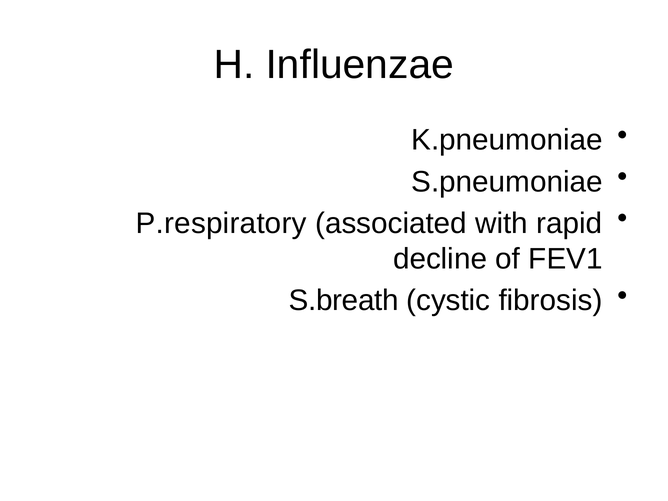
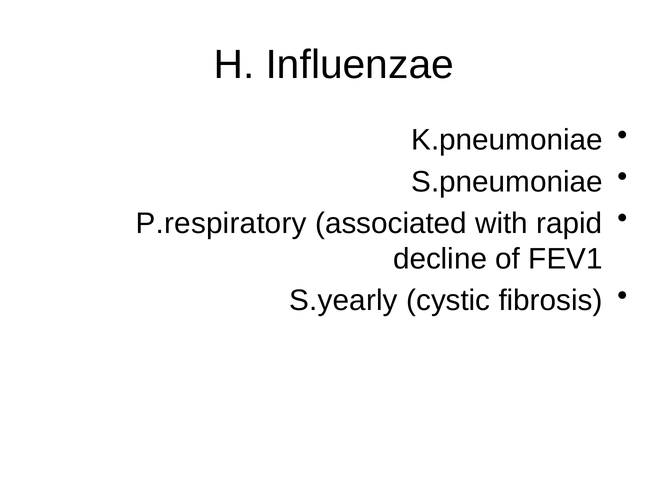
S.breath: S.breath -> S.yearly (343, 301)
